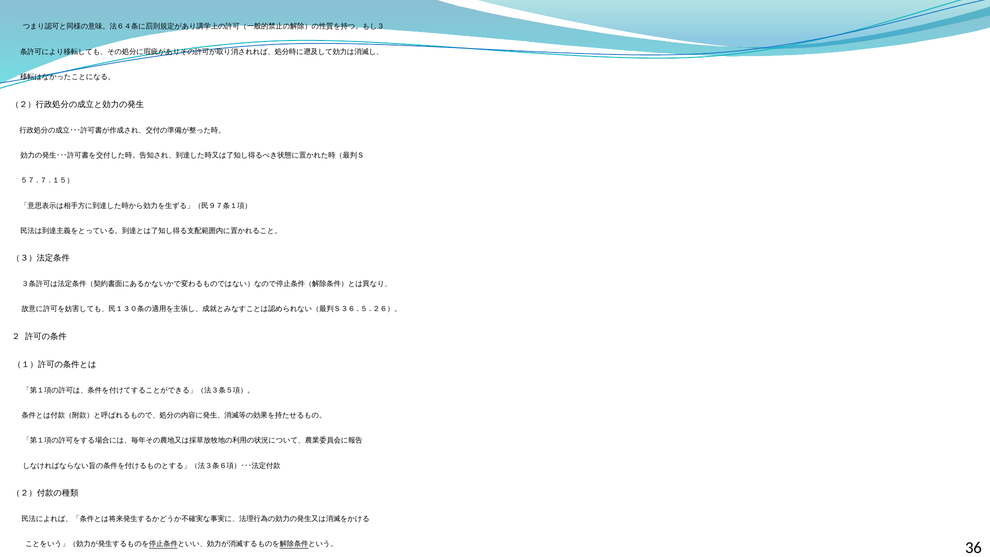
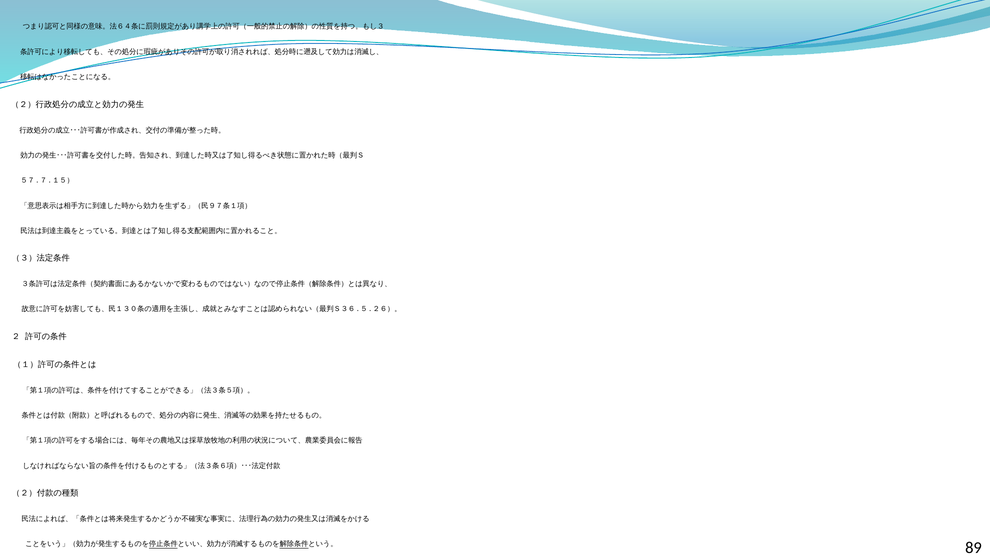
36: 36 -> 89 (974, 548)
